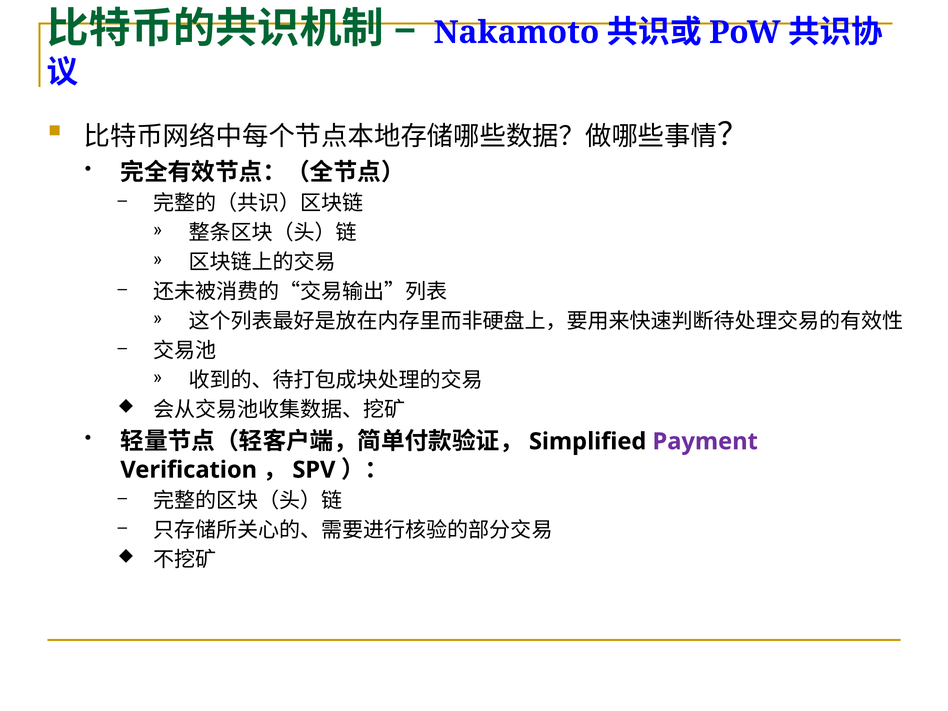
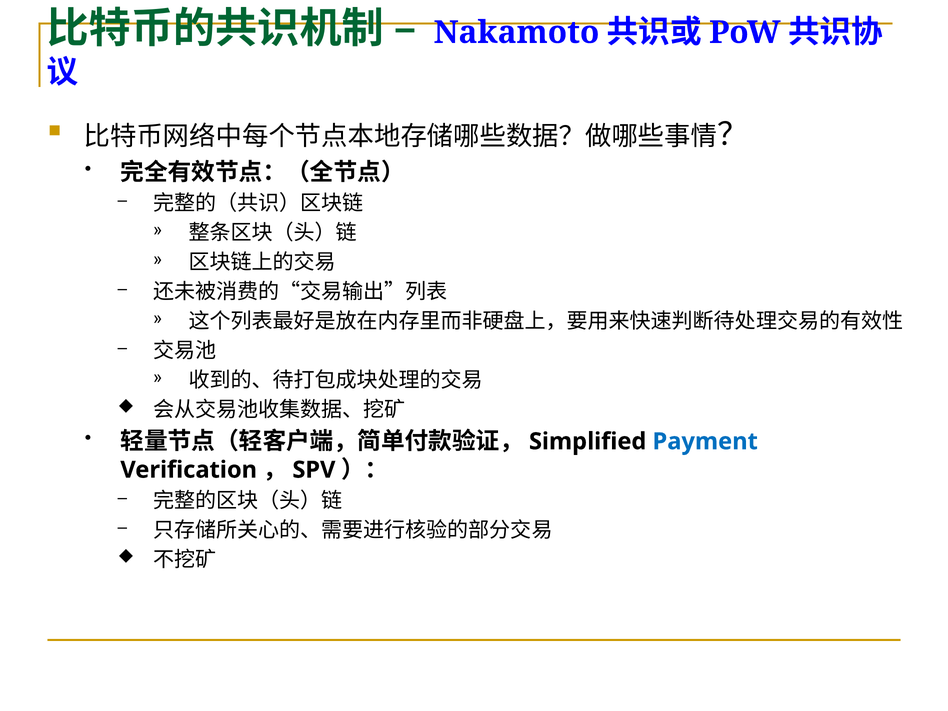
Payment colour: purple -> blue (705, 441)
